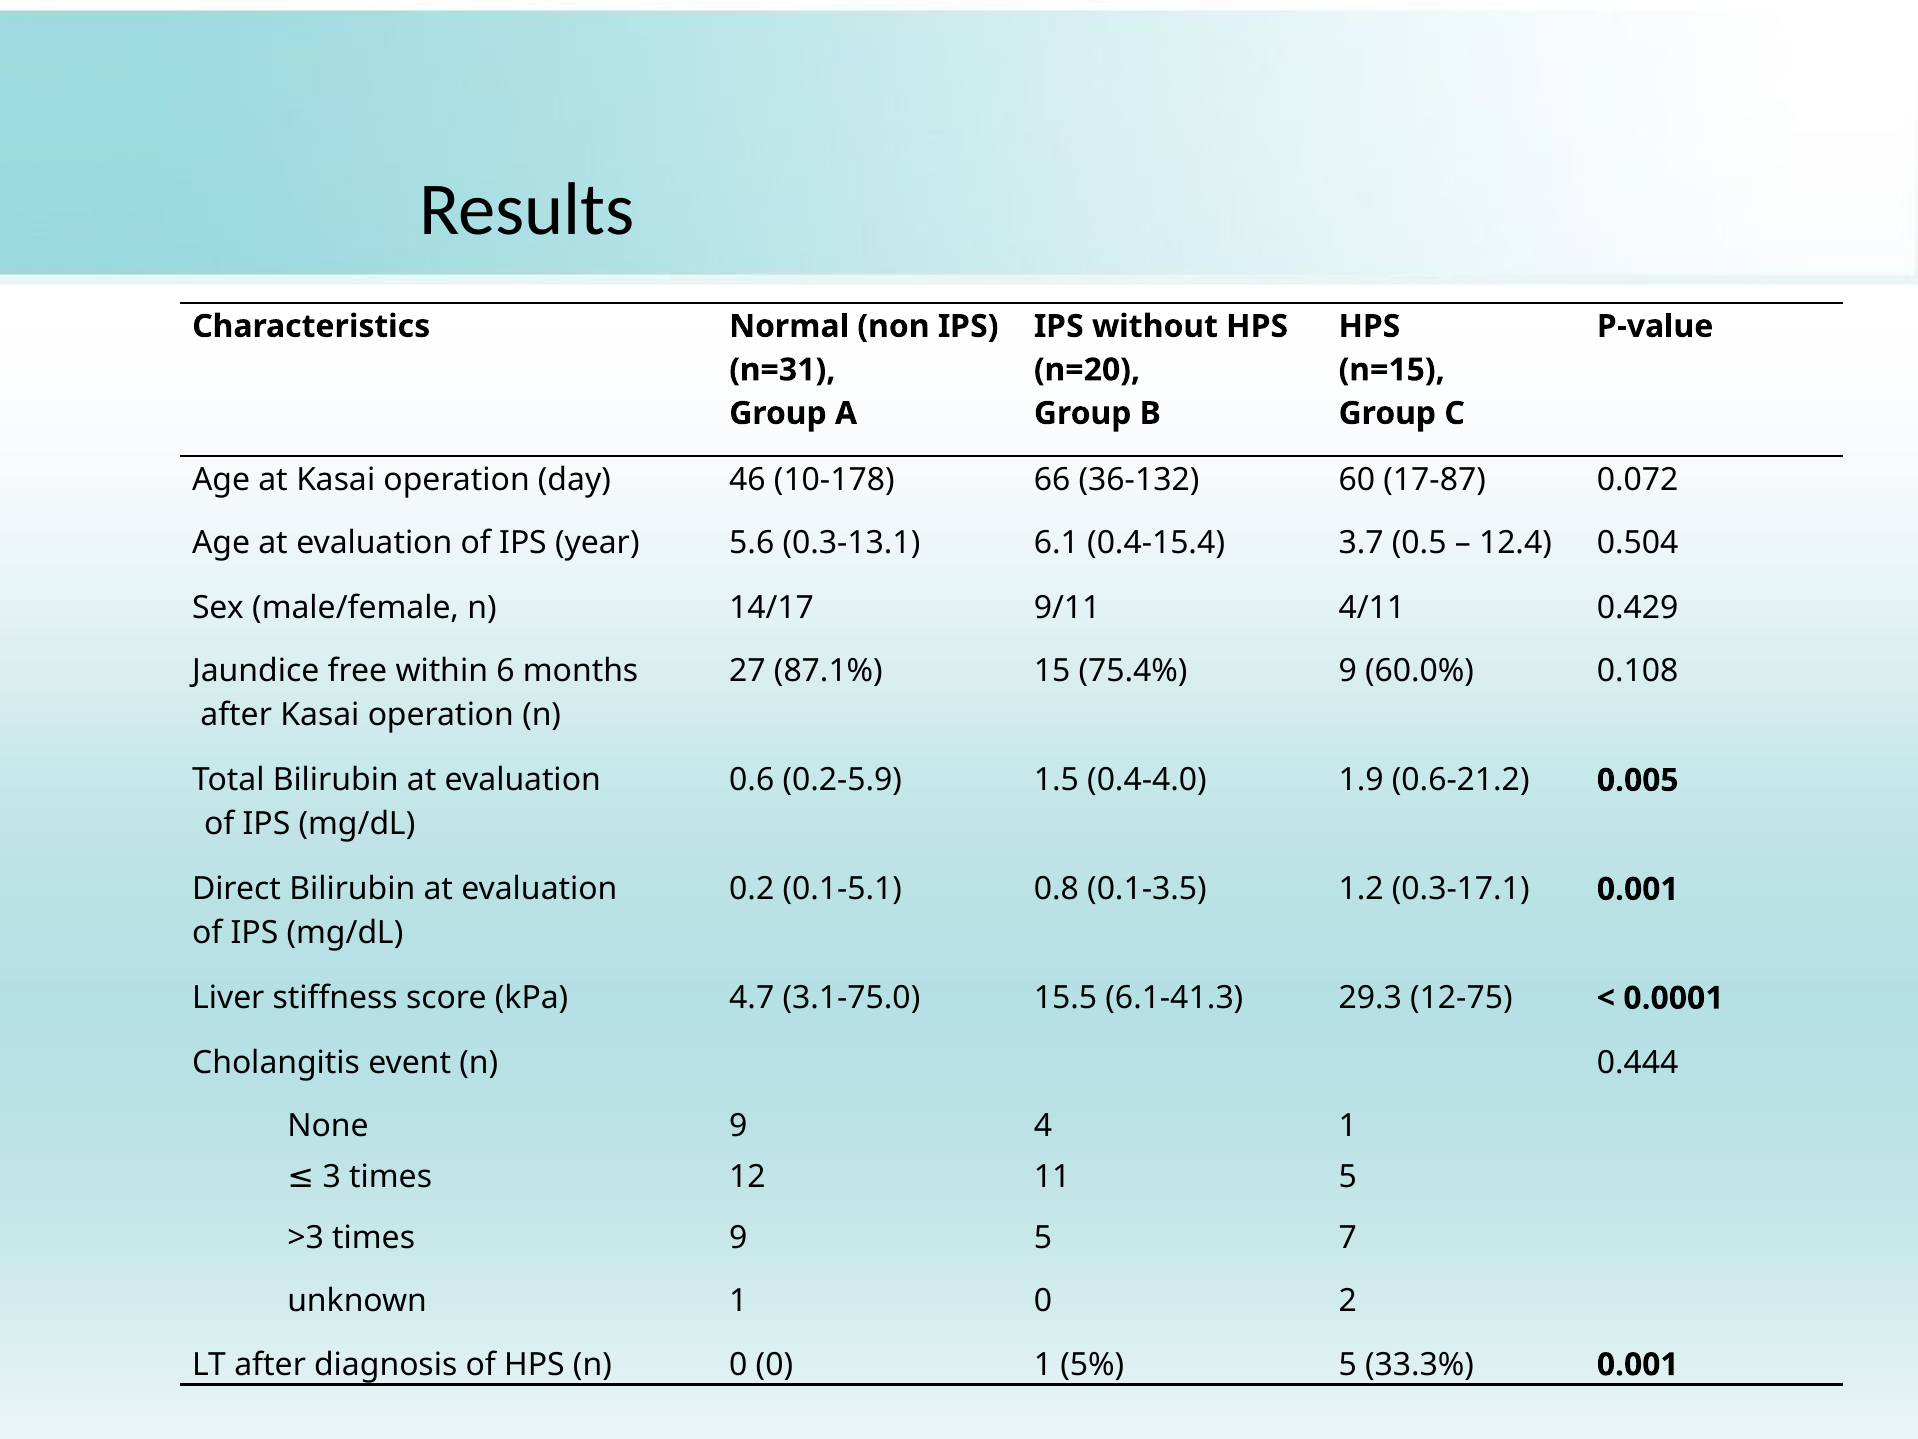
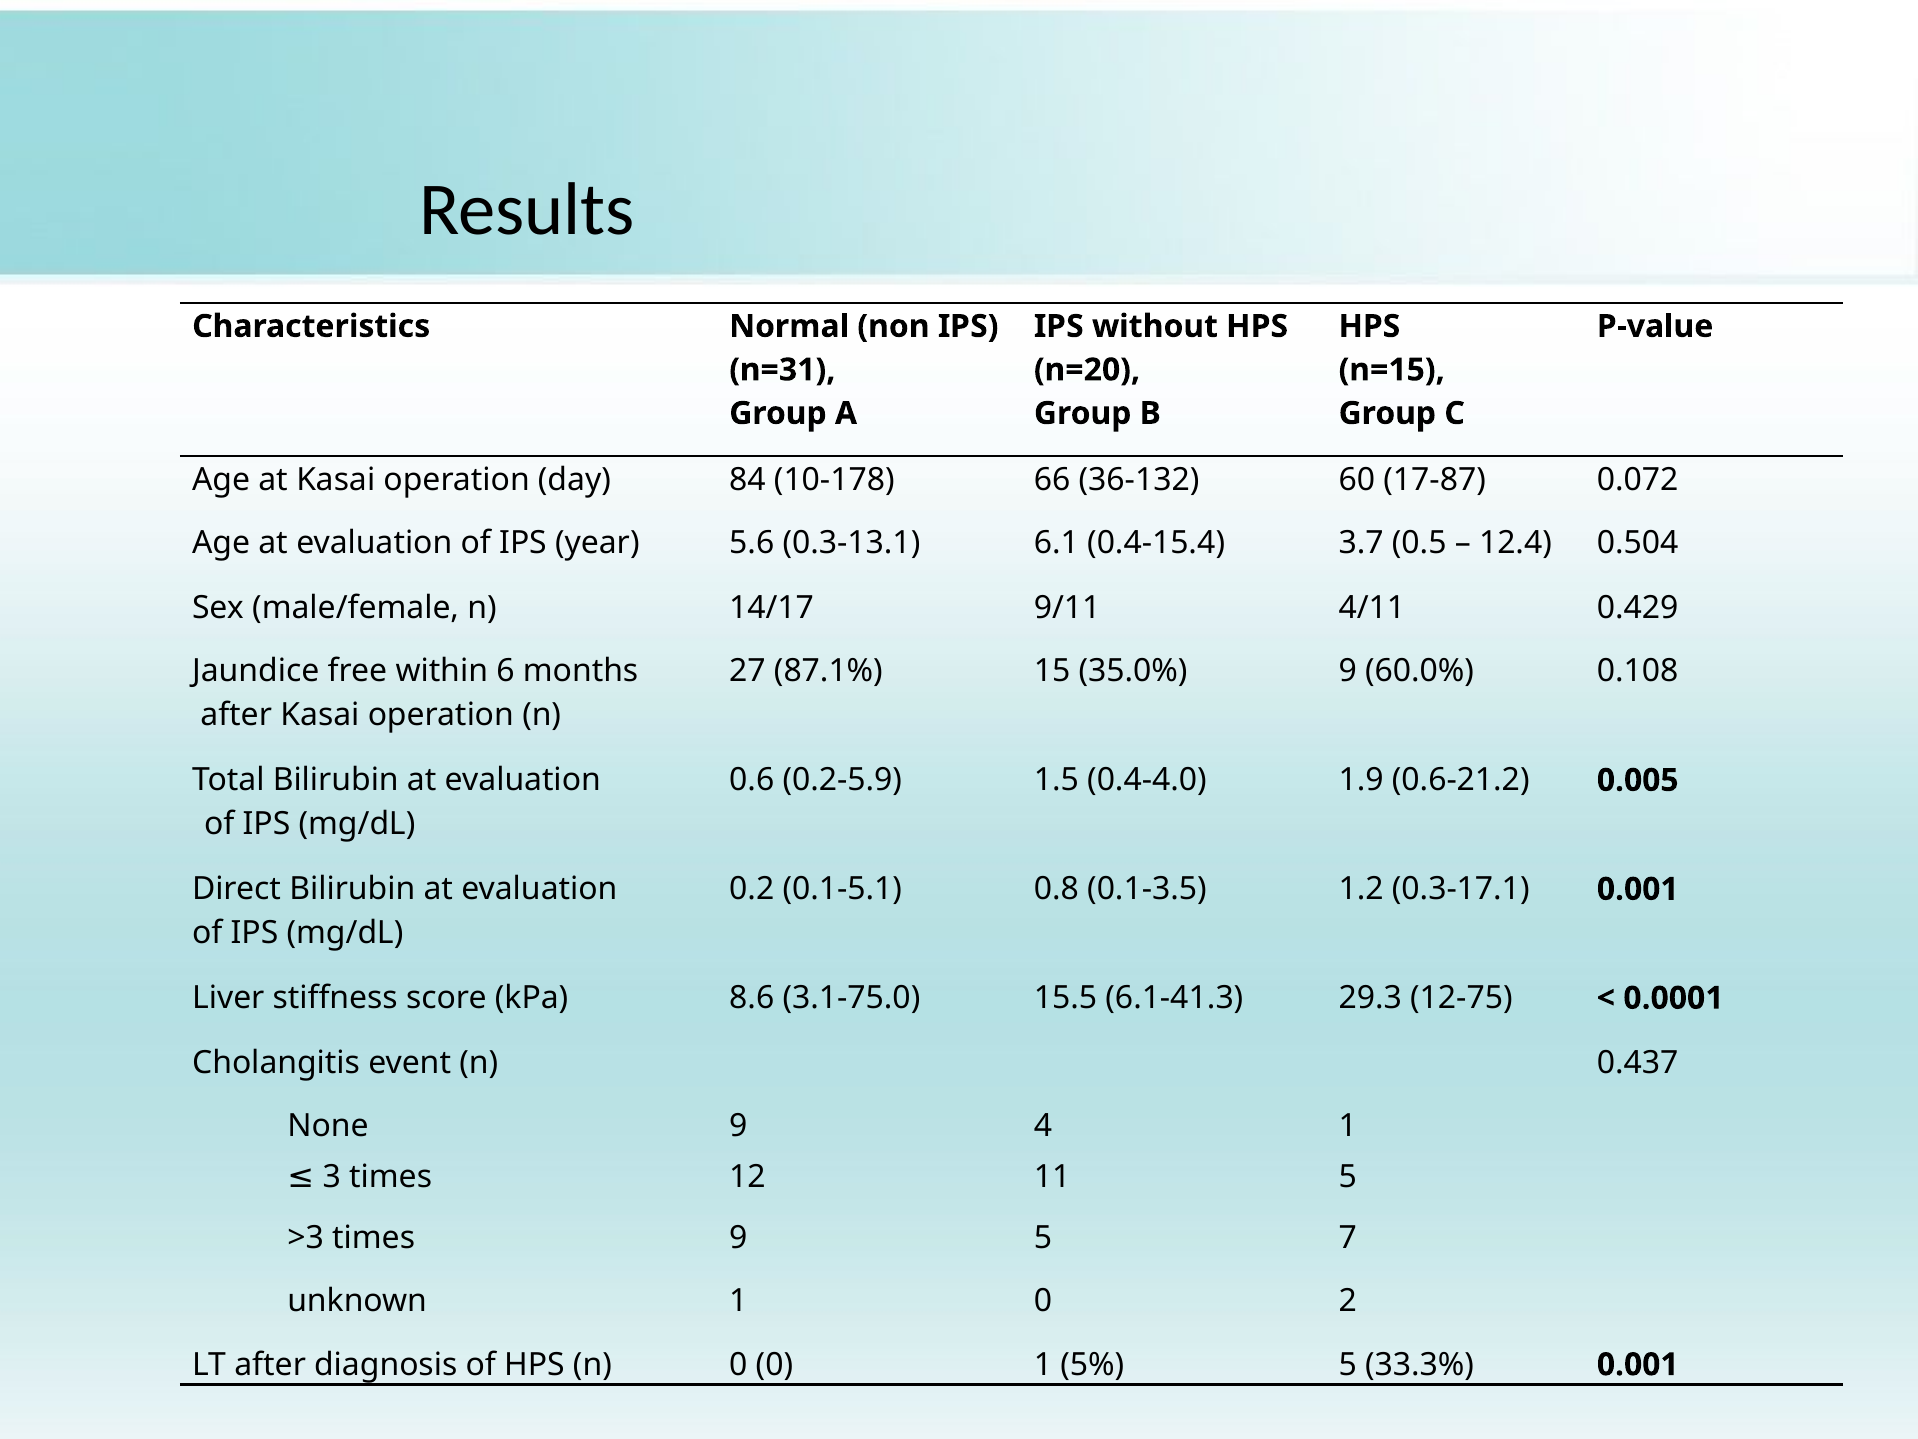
46: 46 -> 84 (747, 480)
75.4%: 75.4% -> 35.0% (1133, 671)
4.7: 4.7 -> 8.6 (752, 998)
0.444: 0.444 -> 0.437 (1638, 1062)
